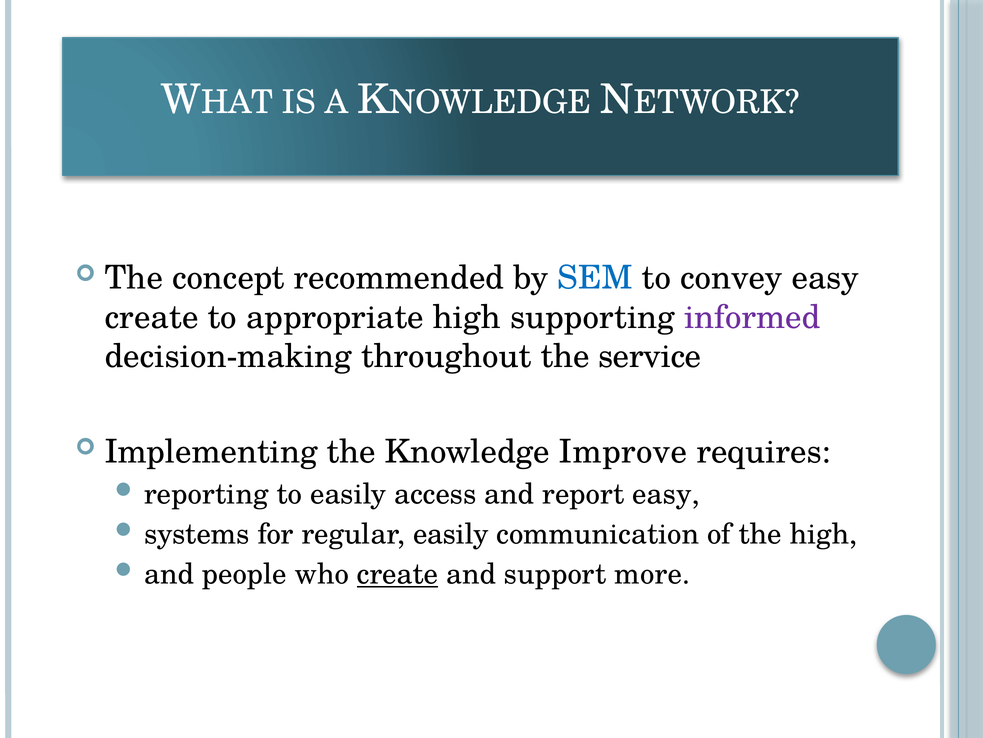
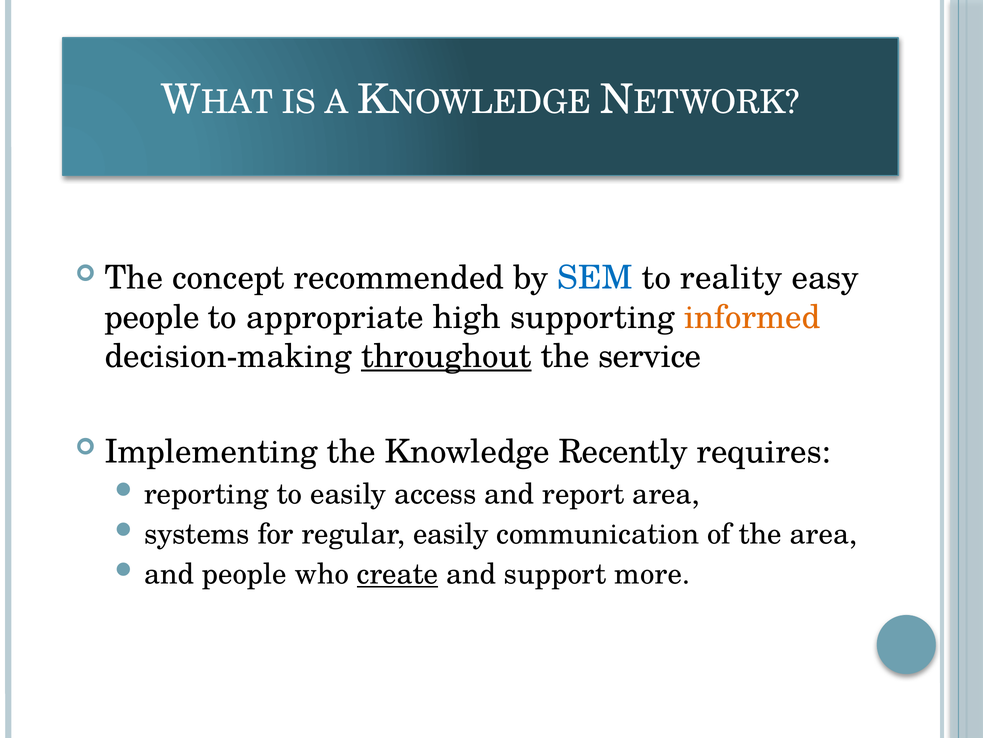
convey: convey -> reality (731, 278)
create: create -> people (152, 317)
informed colour: purple -> orange (752, 317)
throughout underline: none -> present (446, 356)
Improve: Improve -> Recently (623, 451)
report easy: easy -> area (666, 494)
the high: high -> area (823, 534)
